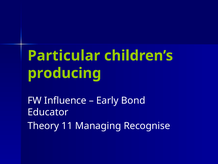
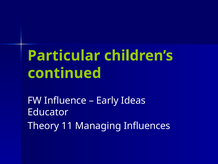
producing: producing -> continued (64, 73)
Bond: Bond -> Ideas (133, 100)
Recognise: Recognise -> Influences (147, 125)
